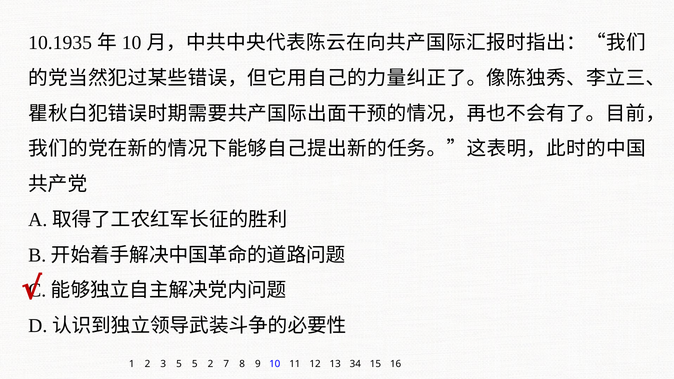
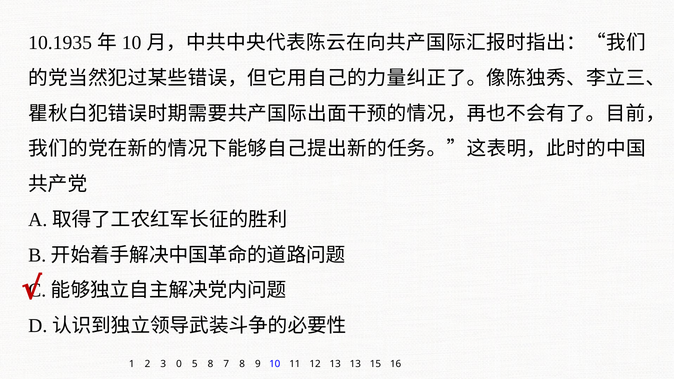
3 5: 5 -> 0 (179, 364)
5 2: 2 -> 8 (211, 364)
13 34: 34 -> 13 (355, 364)
